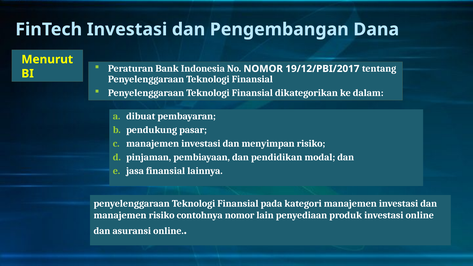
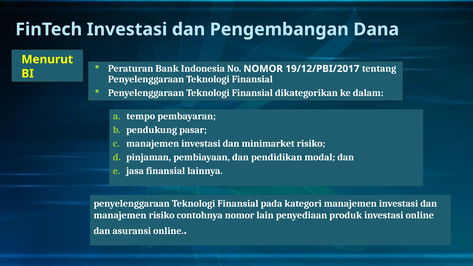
dibuat: dibuat -> tempo (141, 116)
menyimpan: menyimpan -> minimarket (268, 144)
